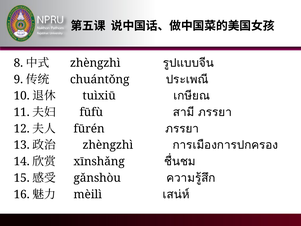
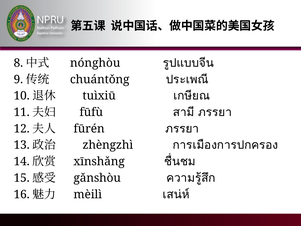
zhèngzhì: zhèngzhì -> nónghòu (95, 63)
